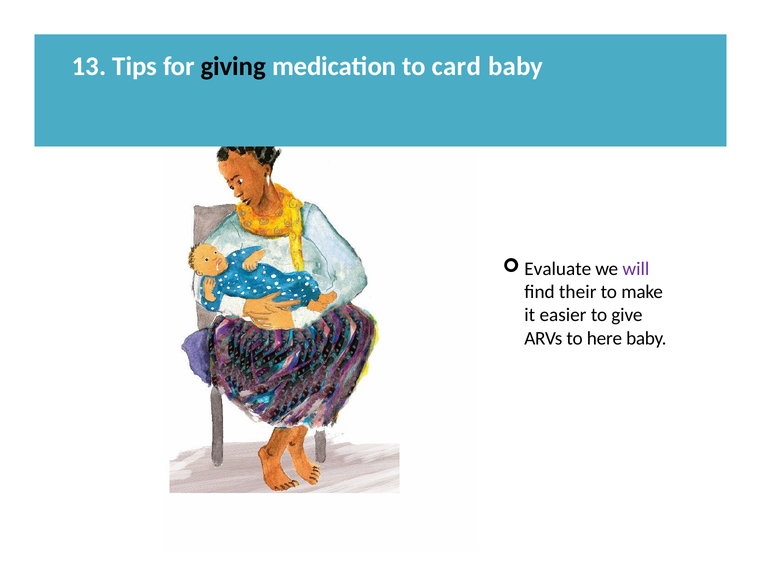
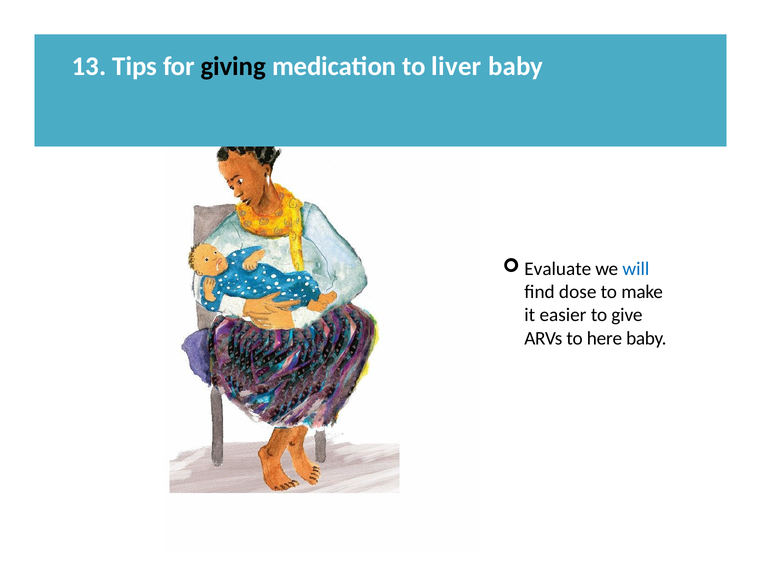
card: card -> liver (456, 66)
will colour: purple -> blue (636, 269)
their: their -> dose (578, 292)
